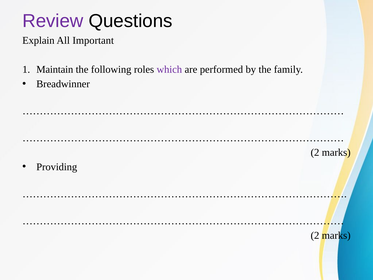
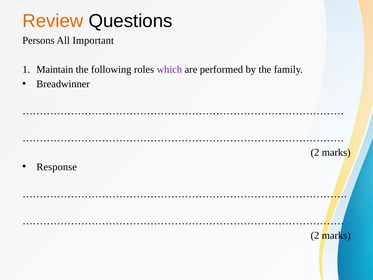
Review colour: purple -> orange (53, 21)
Explain: Explain -> Persons (38, 40)
Providing: Providing -> Response (57, 167)
